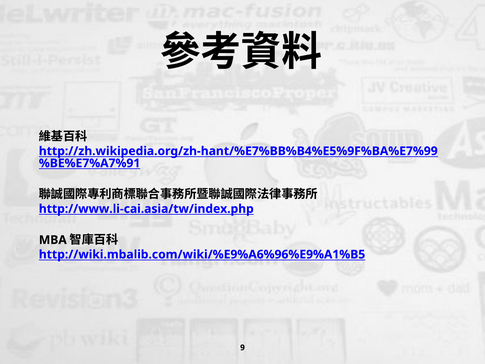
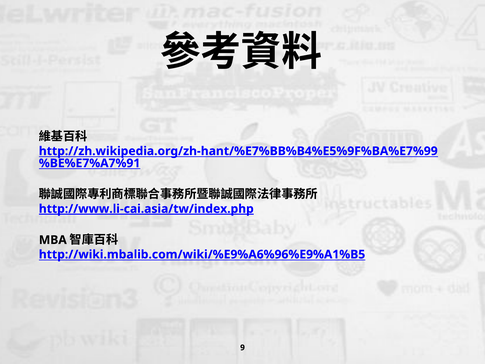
http://www.li-cai.asia/tw/index.php underline: none -> present (146, 209)
